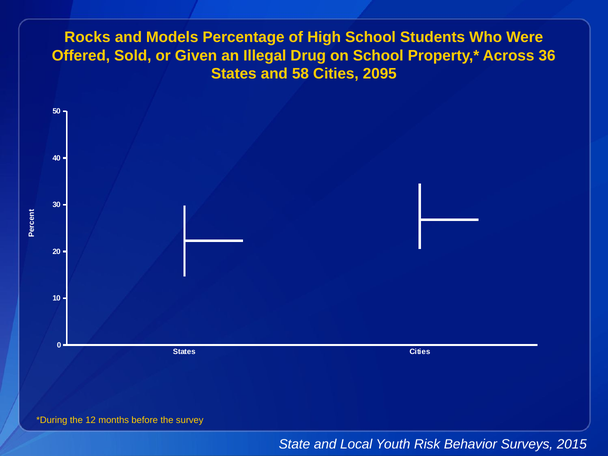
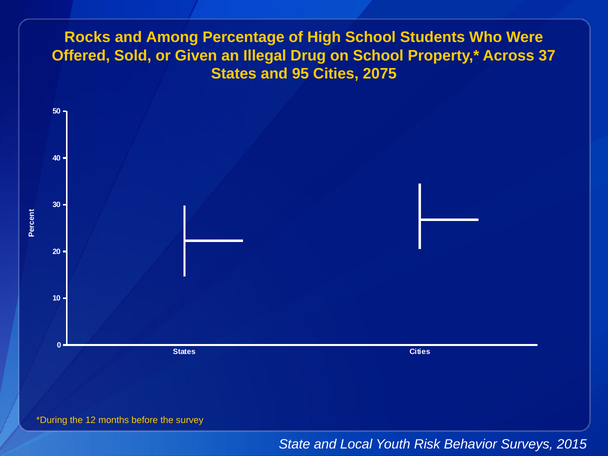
Models: Models -> Among (172, 37)
36: 36 -> 37 (547, 56)
58: 58 -> 95 (300, 74)
2095: 2095 -> 2075 (380, 74)
